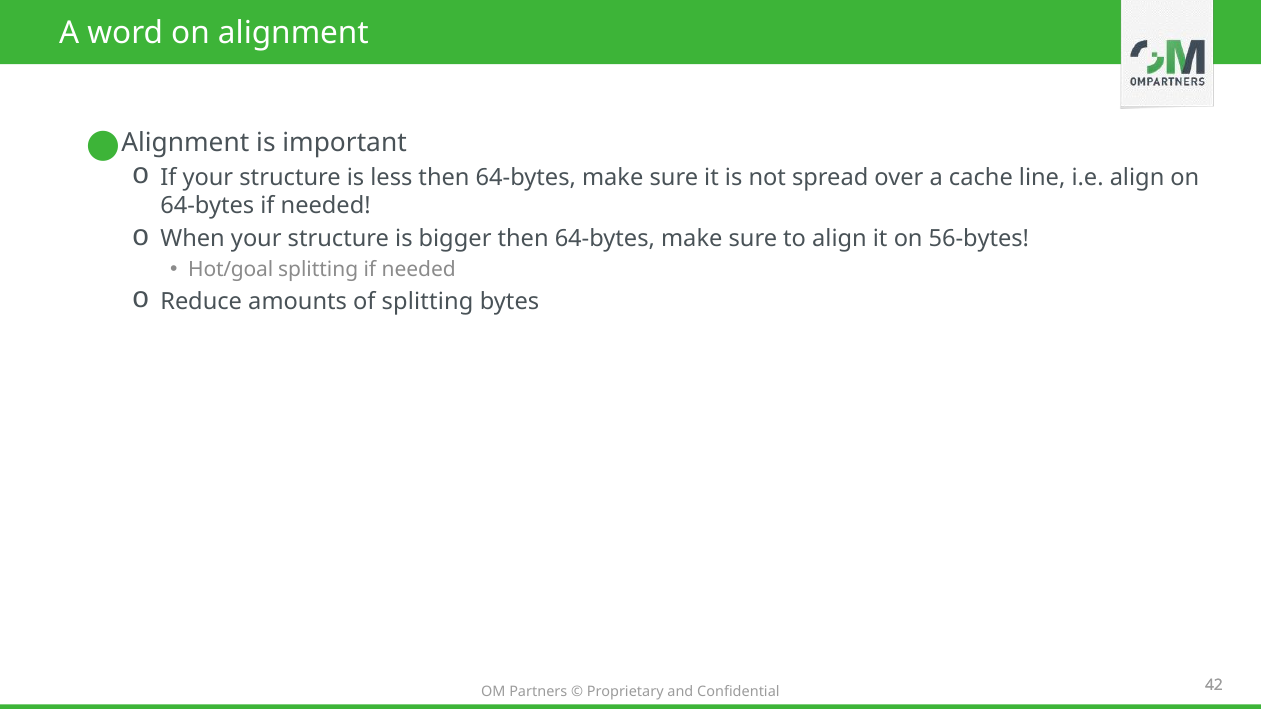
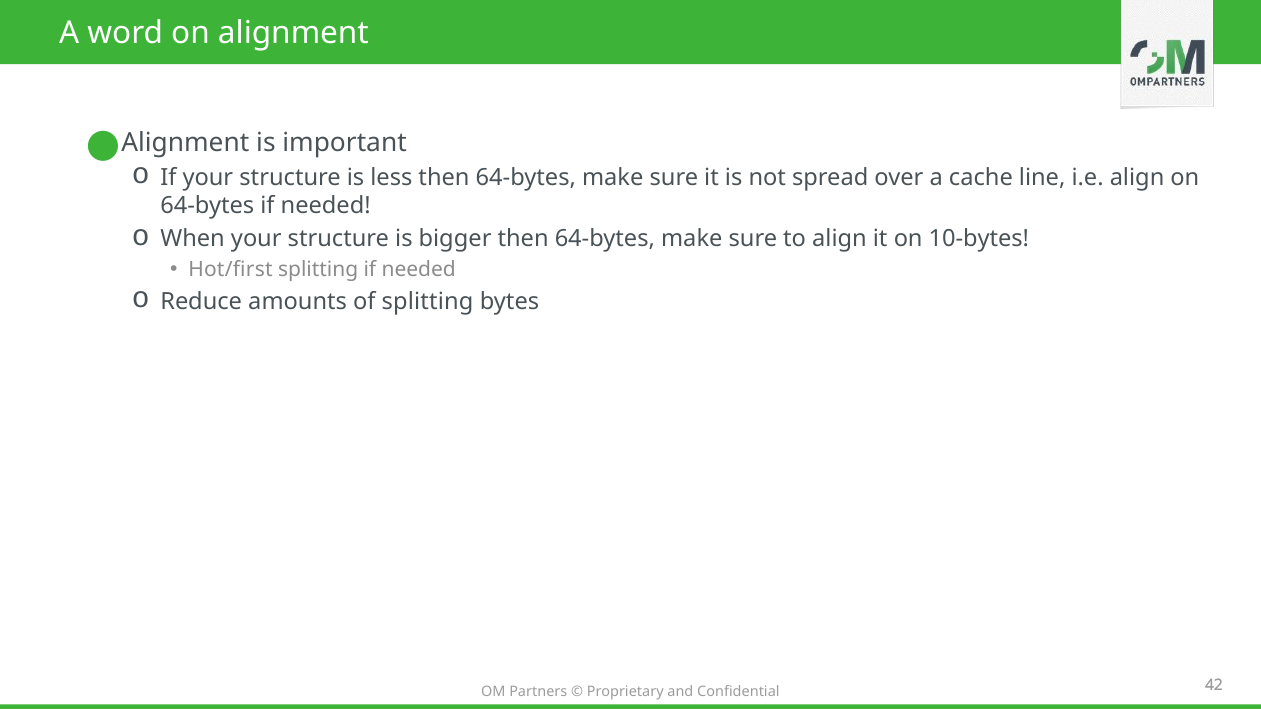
56-bytes: 56-bytes -> 10-bytes (979, 239)
Hot/goal: Hot/goal -> Hot/first (230, 270)
